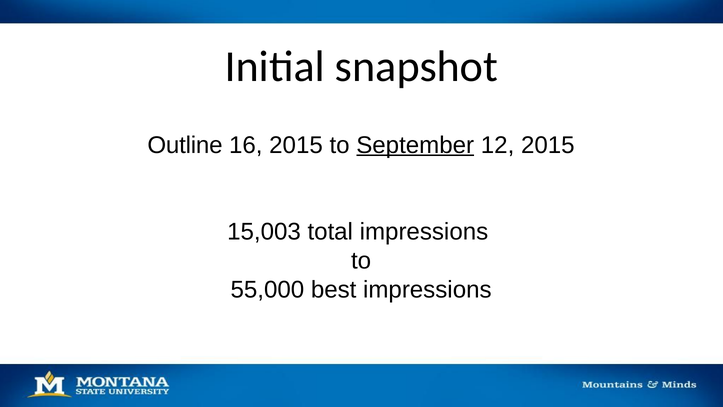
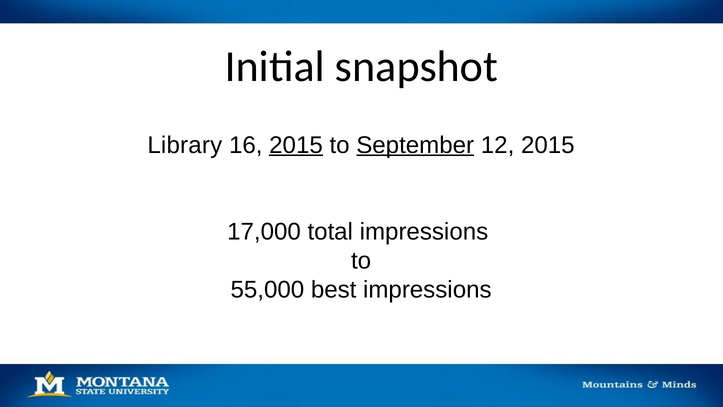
Outline: Outline -> Library (185, 145)
2015 underline: none -> present (296, 145)
15,003: 15,003 -> 17,000 (264, 232)
